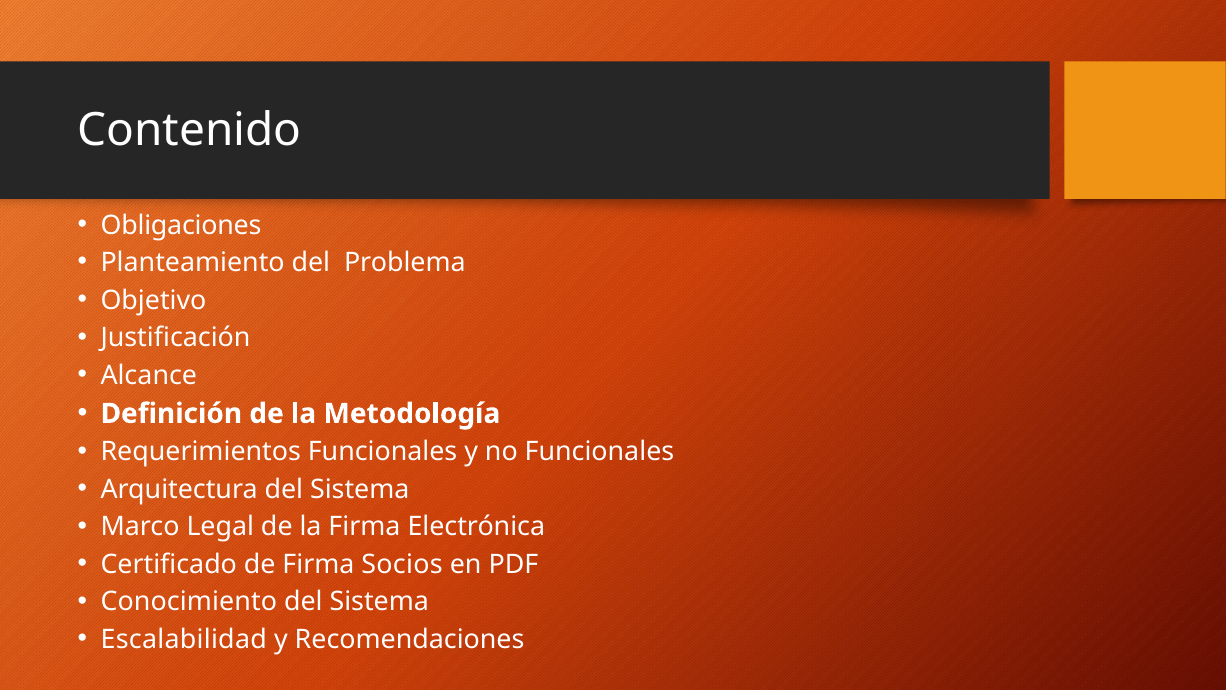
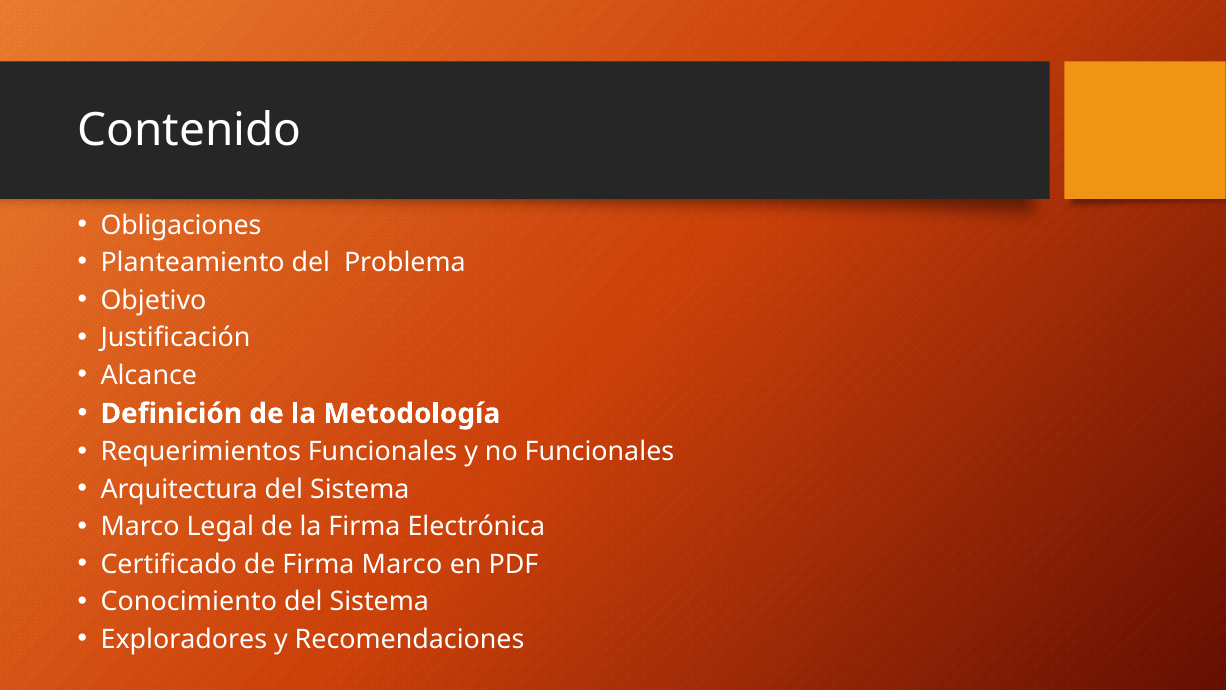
Firma Socios: Socios -> Marco (402, 564)
Escalabilidad: Escalabilidad -> Exploradores (184, 639)
